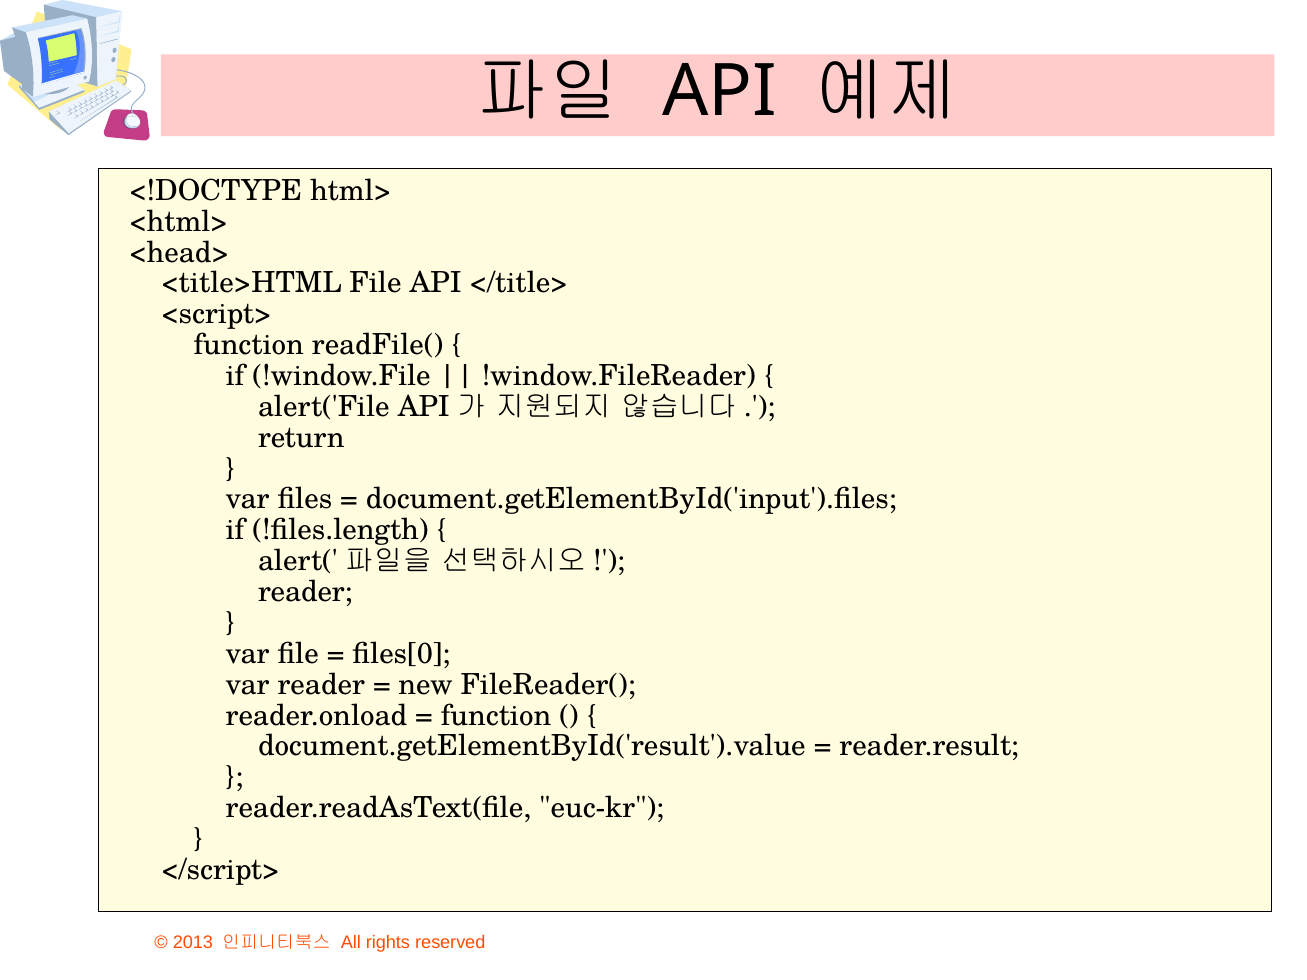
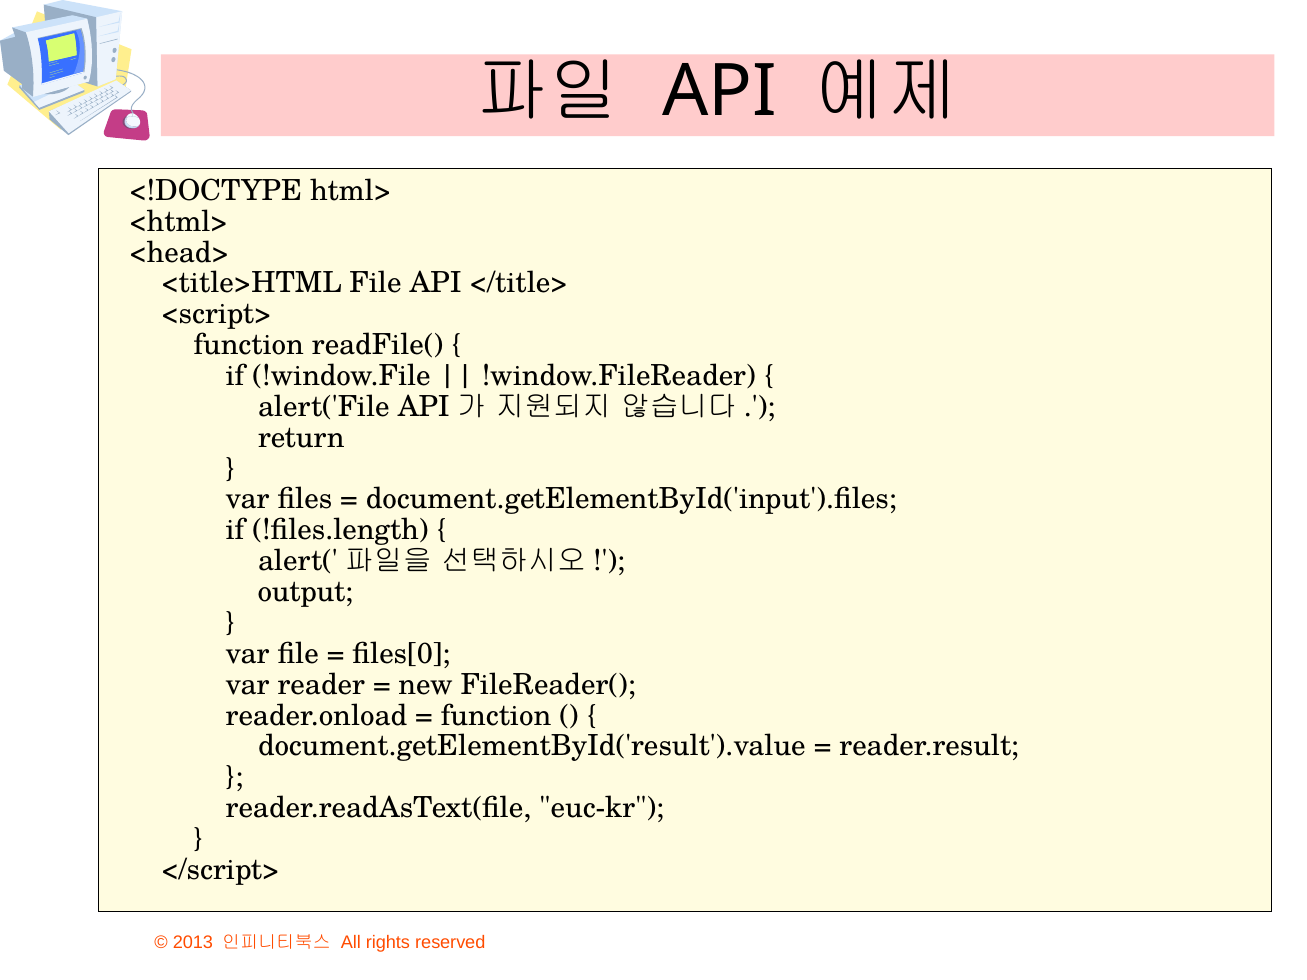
reader: reader -> output (305, 592)
